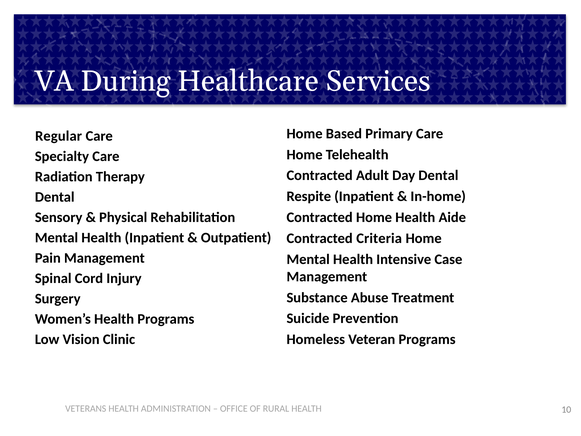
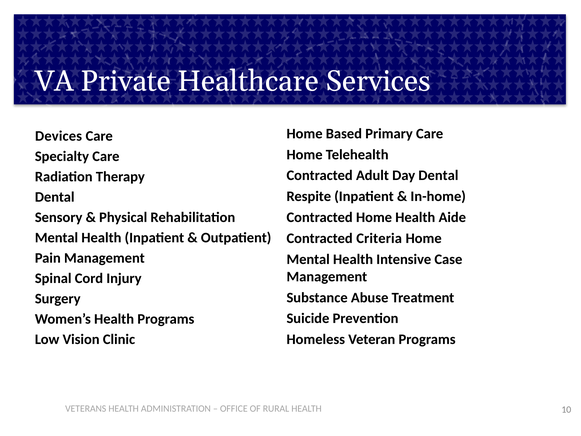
During: During -> Private (126, 81)
Regular: Regular -> Devices (59, 136)
